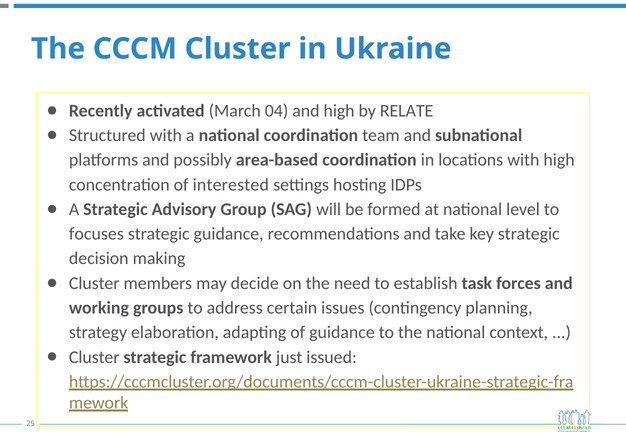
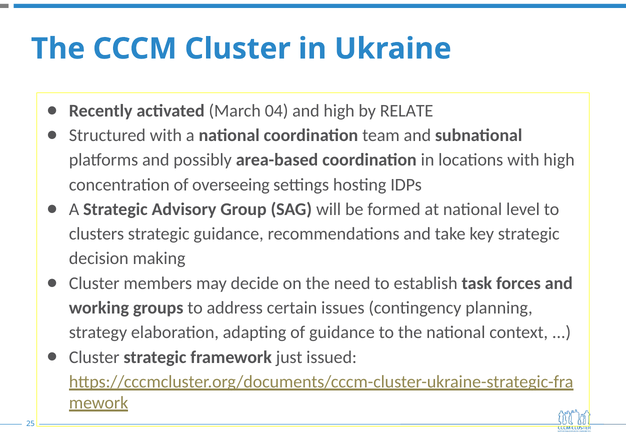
interested: interested -> overseeing (231, 184)
focuses: focuses -> clusters (97, 234)
